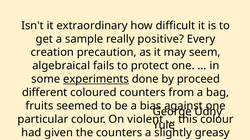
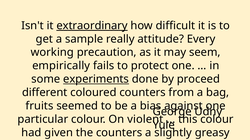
extraordinary underline: none -> present (92, 26)
positive: positive -> attitude (161, 39)
creation: creation -> working (52, 53)
algebraical: algebraical -> empirically (61, 66)
